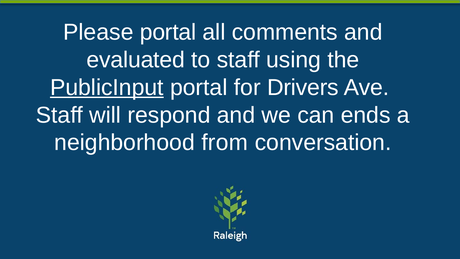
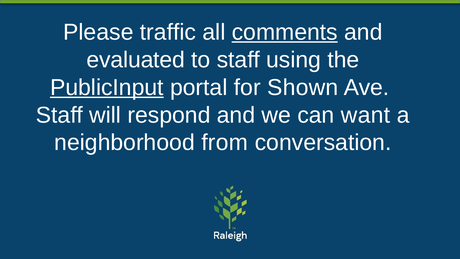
Please portal: portal -> traffic (168, 32)
comments underline: none -> present (285, 32)
Drivers: Drivers -> Shown (303, 87)
ends: ends -> want (366, 115)
